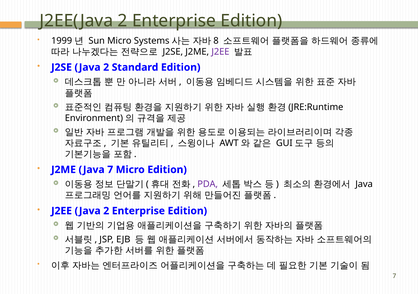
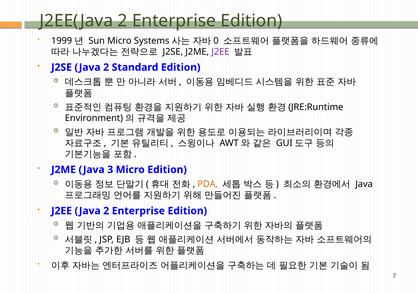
8: 8 -> 0 (216, 41)
Java 7: 7 -> 3 (110, 170)
PDA colour: purple -> orange (208, 184)
